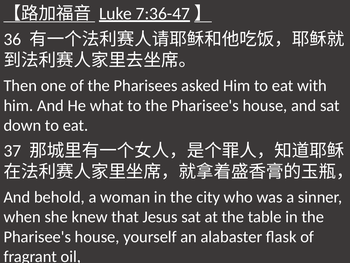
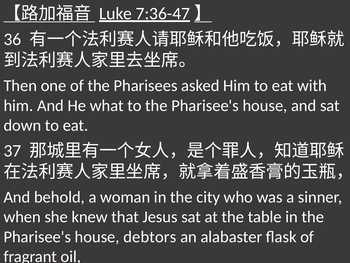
yourself: yourself -> debtors (150, 236)
